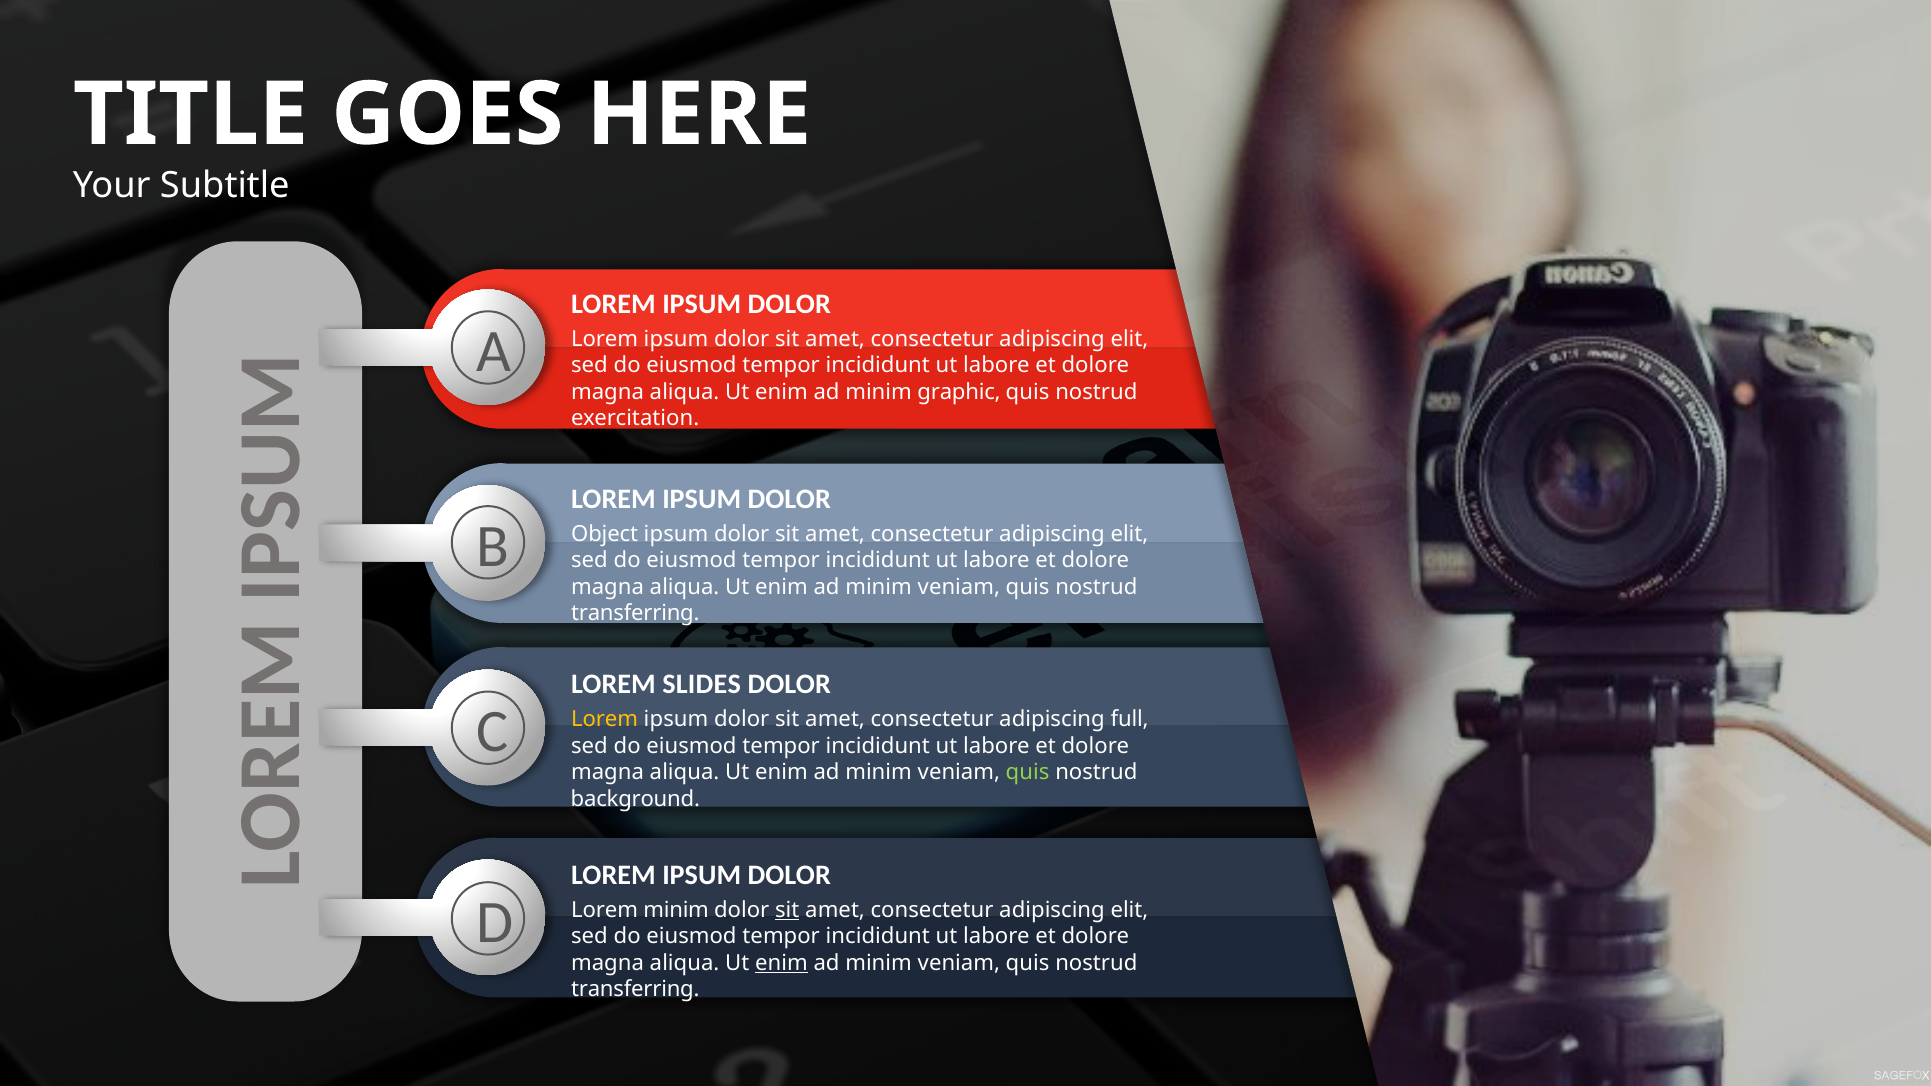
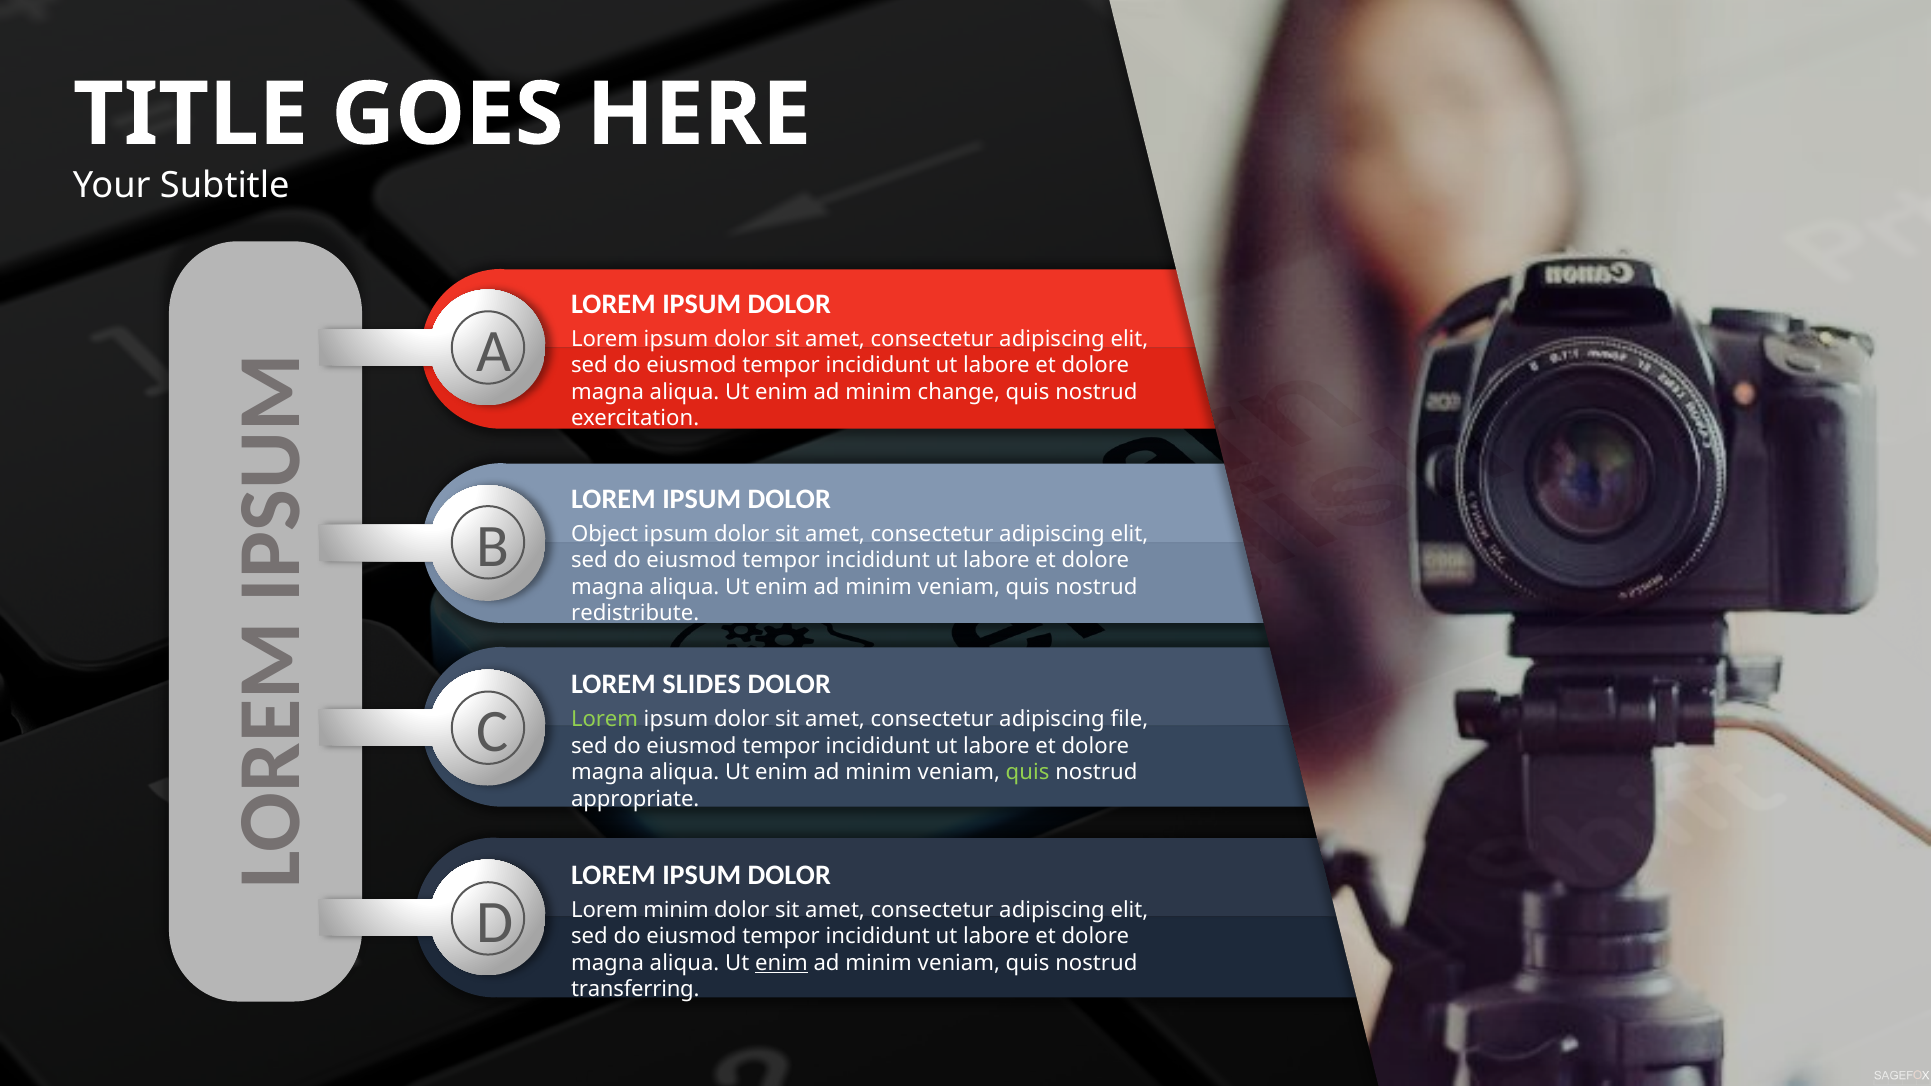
graphic: graphic -> change (959, 392)
transferring: transferring -> redistribute (635, 614)
Lorem colour: yellow -> light green (605, 719)
full: full -> file (1129, 719)
background: background -> appropriate (635, 799)
sit underline: present -> none (787, 910)
